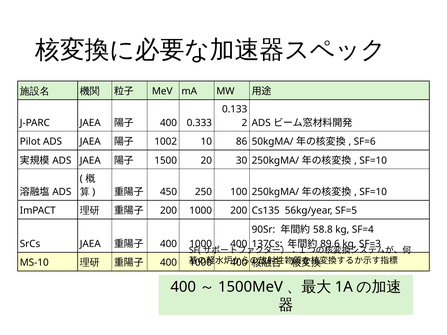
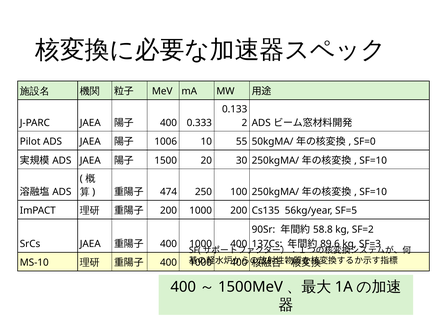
1002: 1002 -> 1006 (166, 142)
86: 86 -> 55 (242, 142)
SF=6: SF=6 -> SF=0 (365, 142)
450: 450 -> 474 (169, 192)
SF=4: SF=4 -> SF=2 (363, 230)
